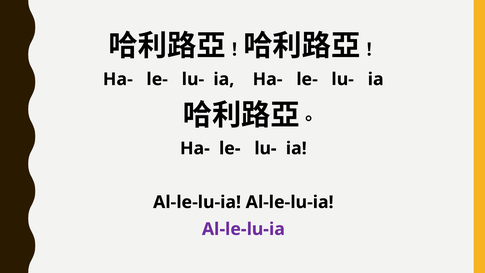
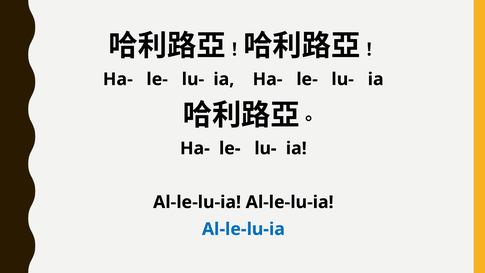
Al-le-lu-ia colour: purple -> blue (243, 229)
